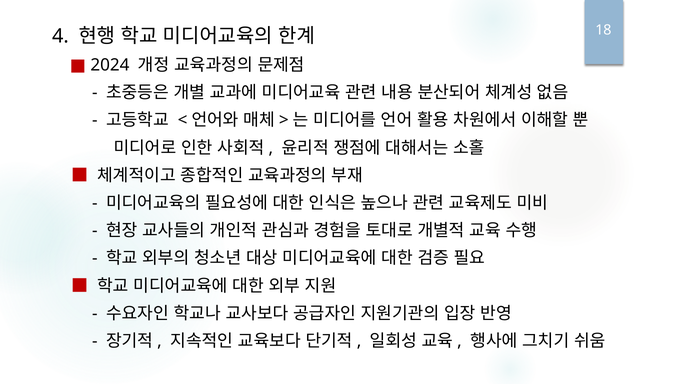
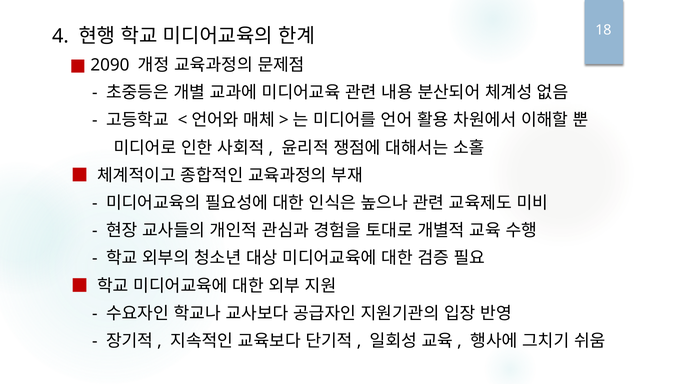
2024: 2024 -> 2090 (110, 65)
